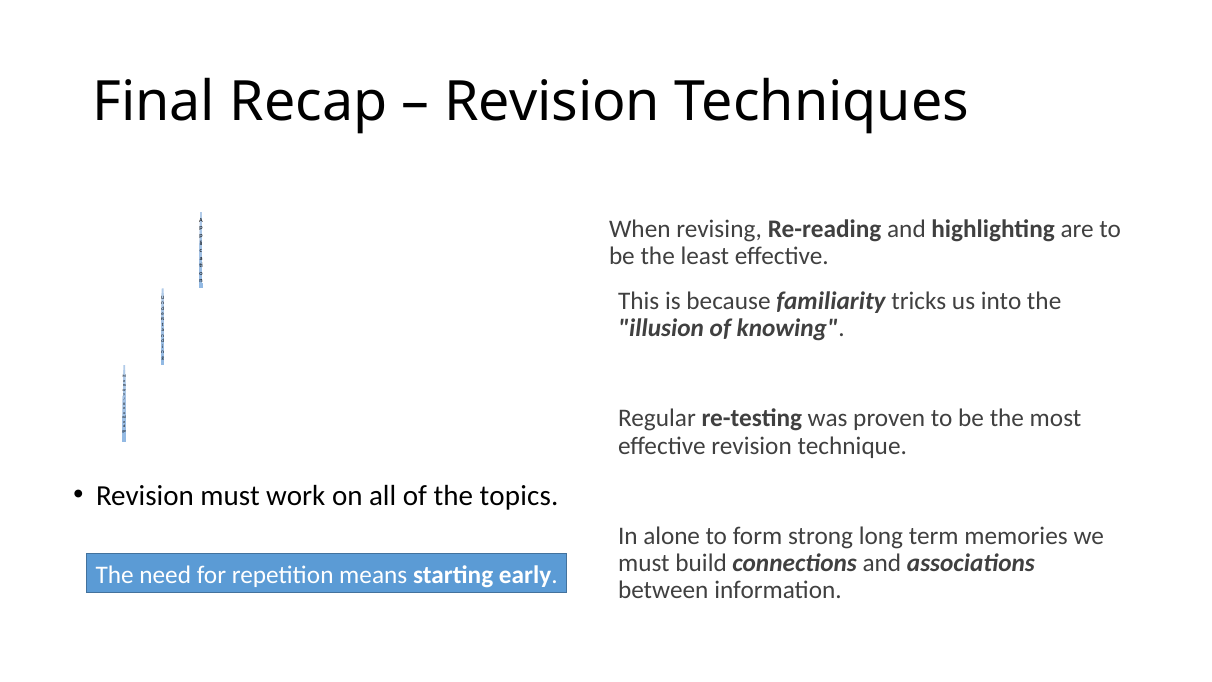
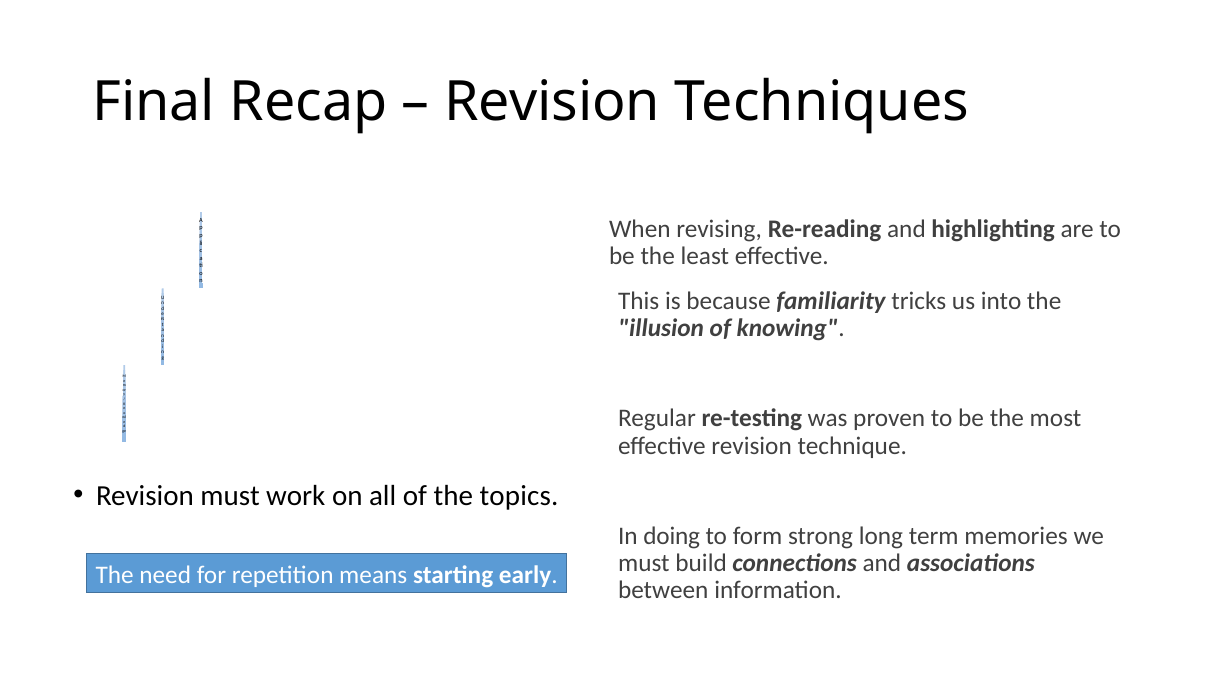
alone: alone -> doing (672, 536)
